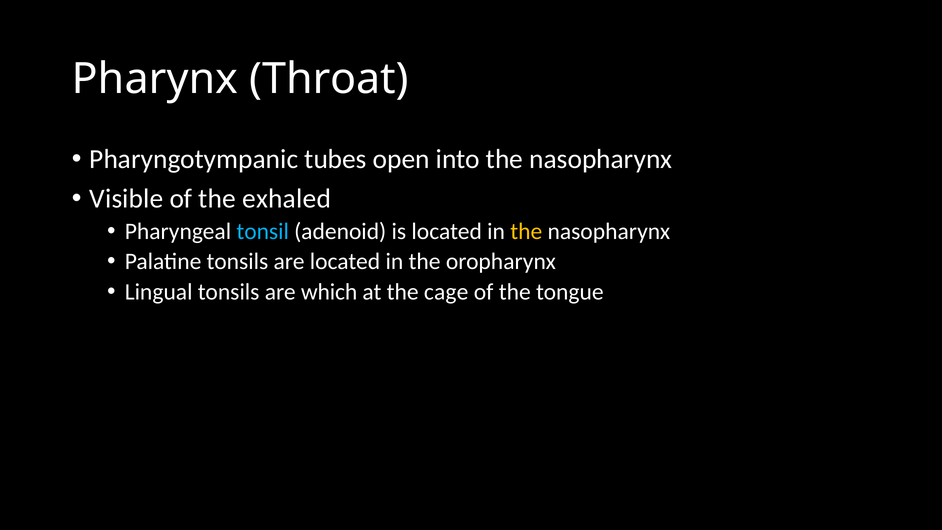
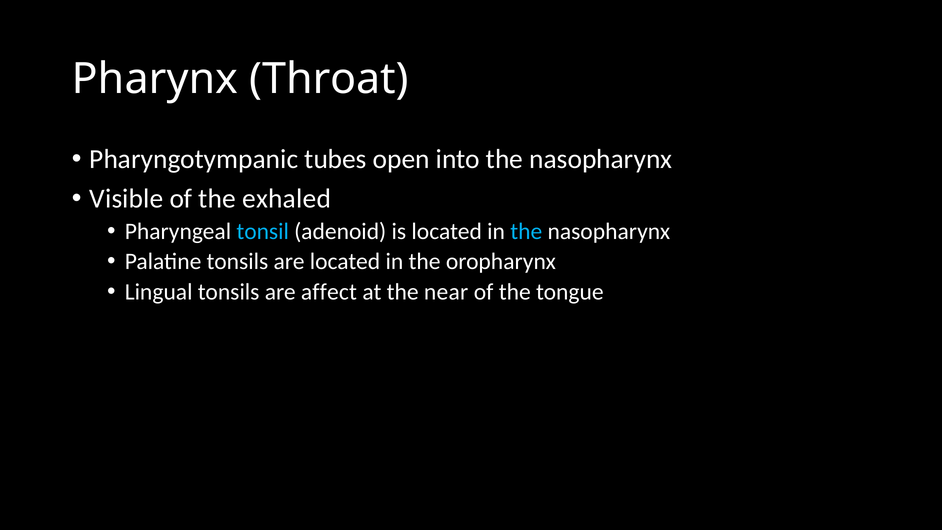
the colour: yellow -> light blue (526, 231)
which: which -> affect (329, 292)
cage: cage -> near (446, 292)
